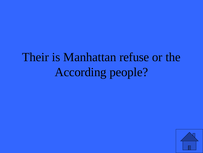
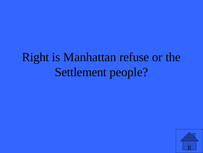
Their: Their -> Right (36, 57)
According: According -> Settlement (81, 72)
